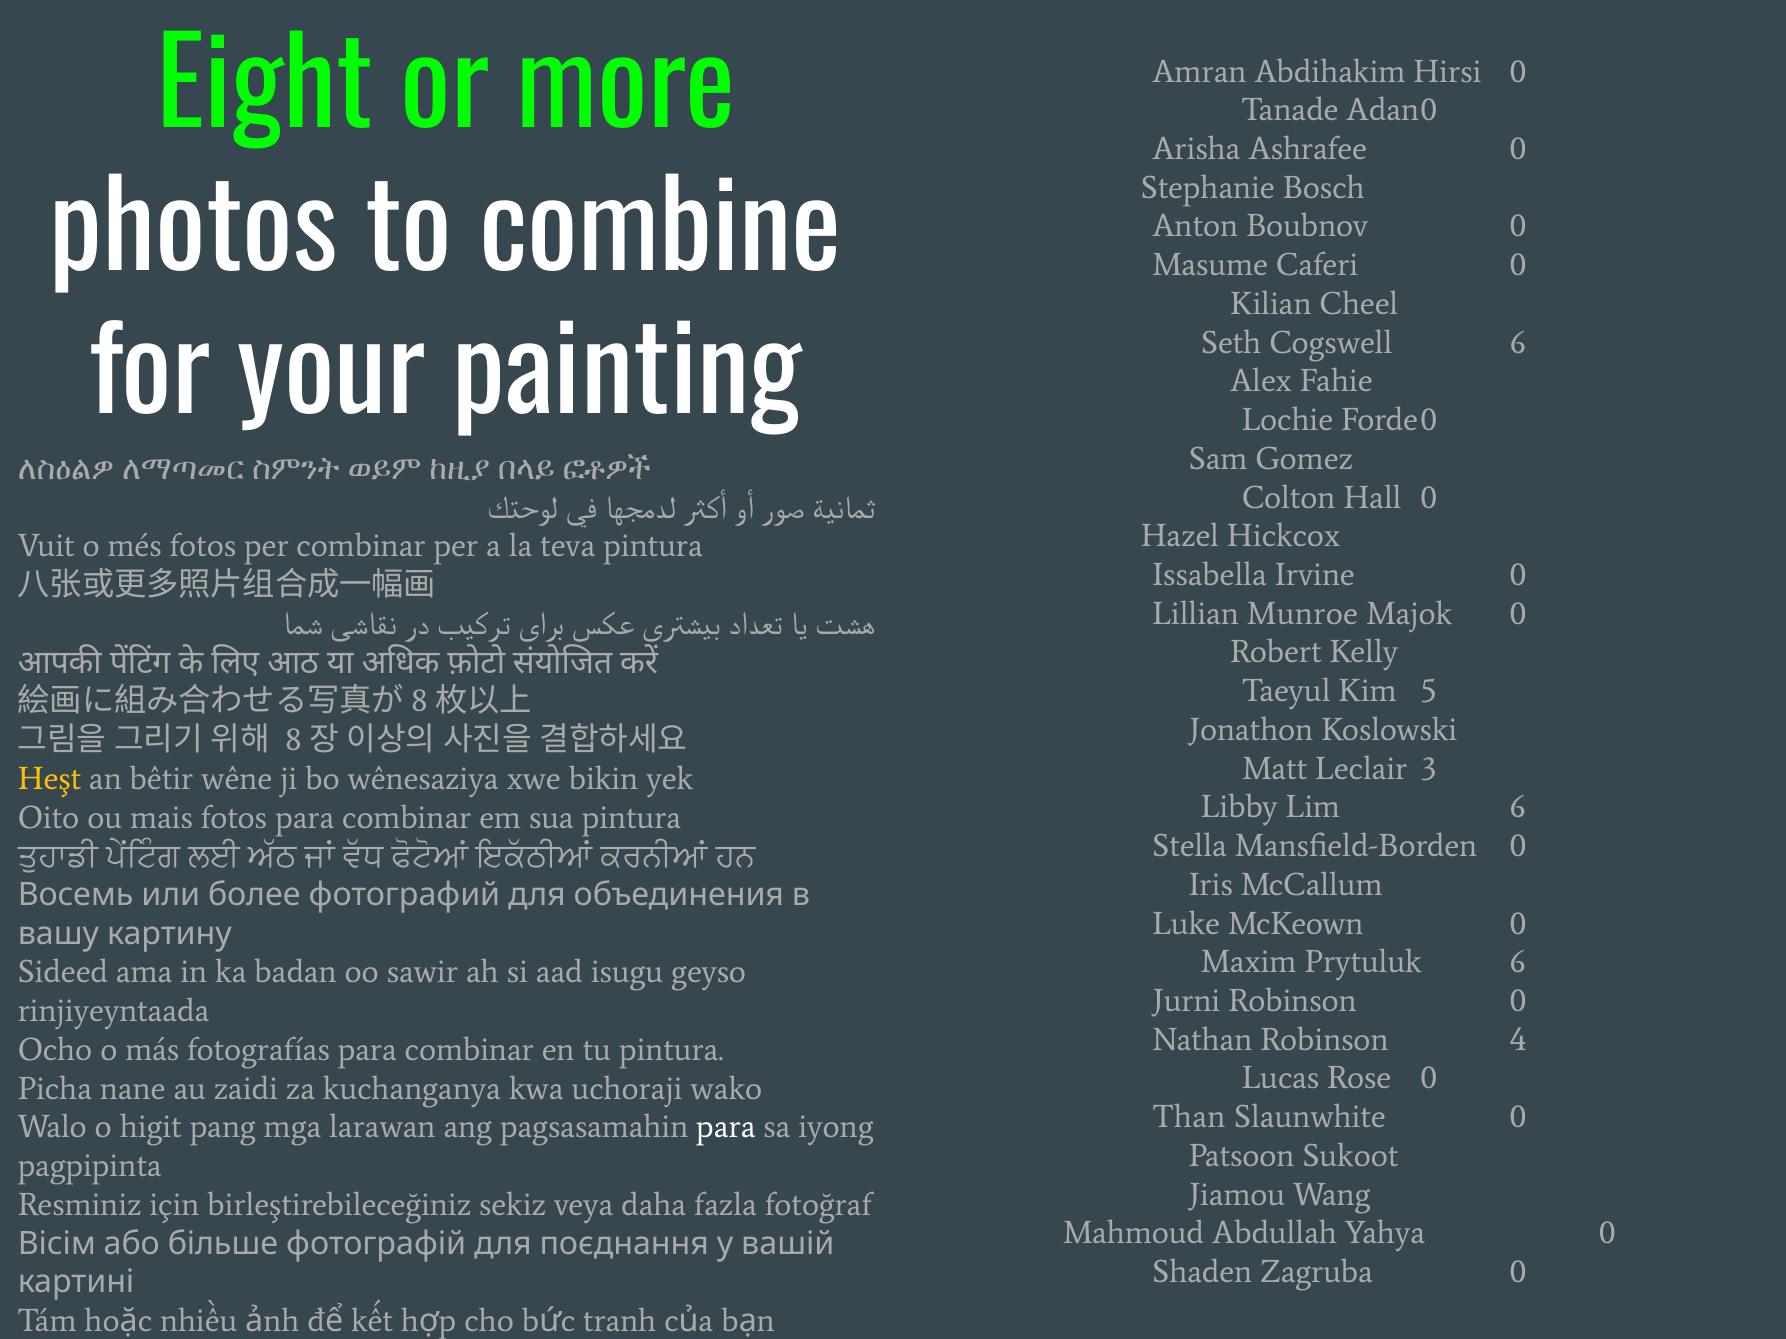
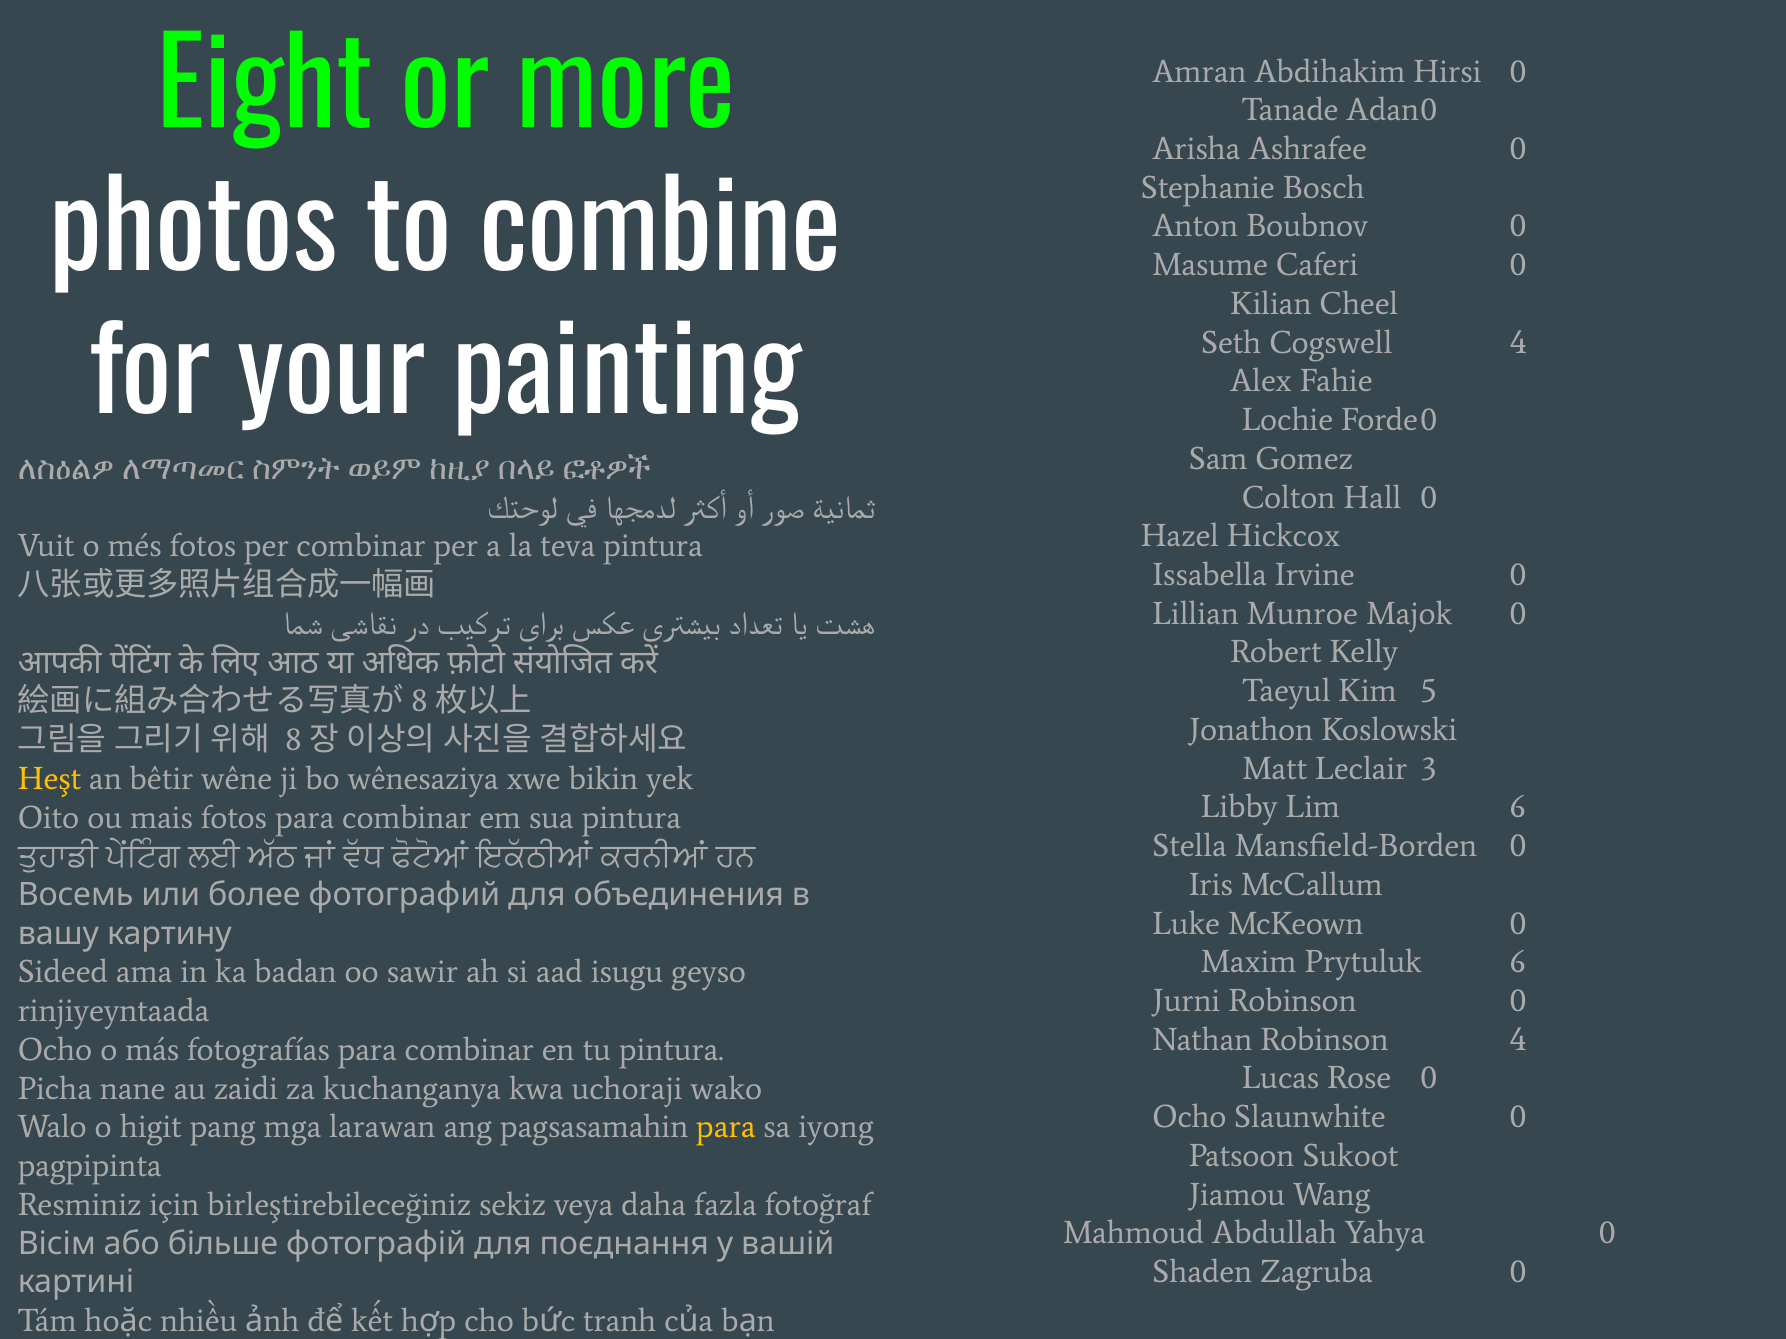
Cogswell 6: 6 -> 4 (1518, 343)
Than: Than -> Ocho (1189, 1117)
para colour: white -> yellow (726, 1128)
